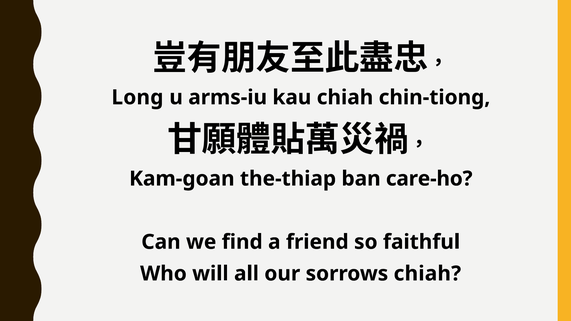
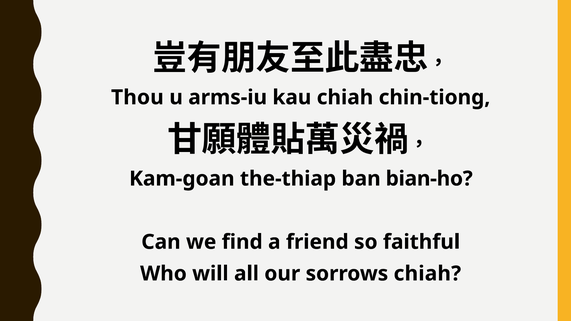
Long: Long -> Thou (137, 97)
care-ho: care-ho -> bian-ho (429, 179)
